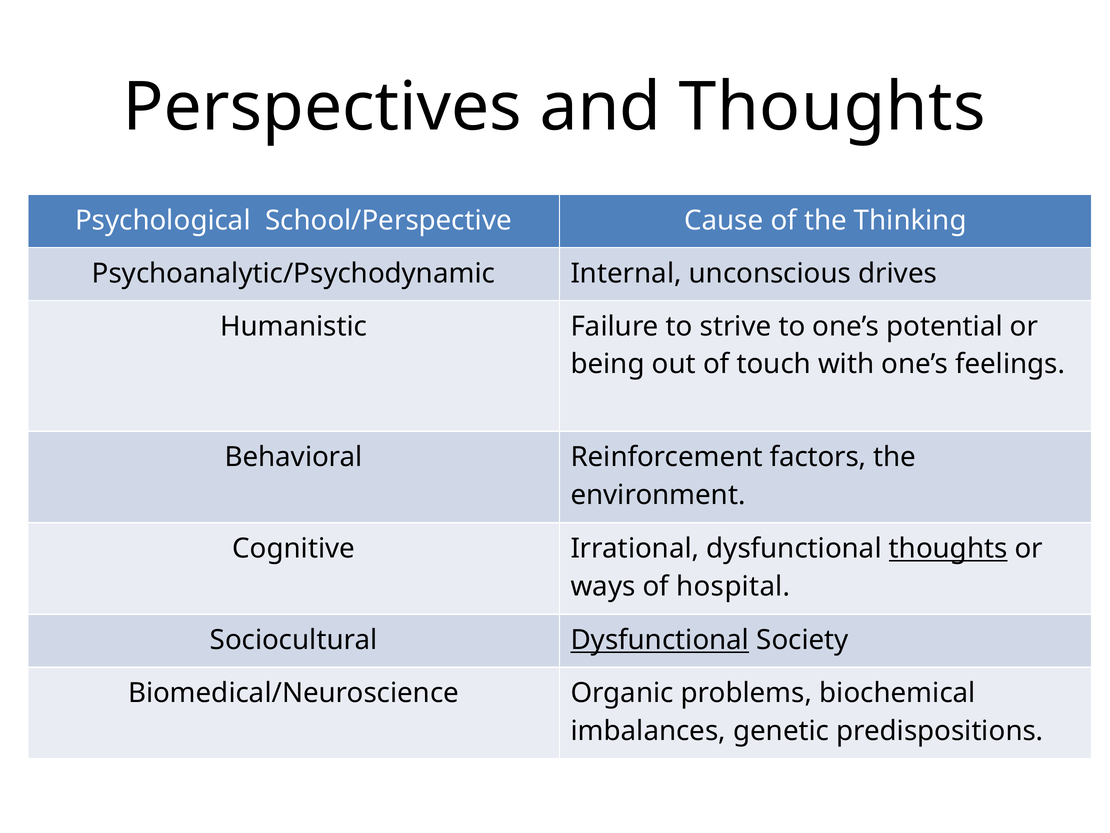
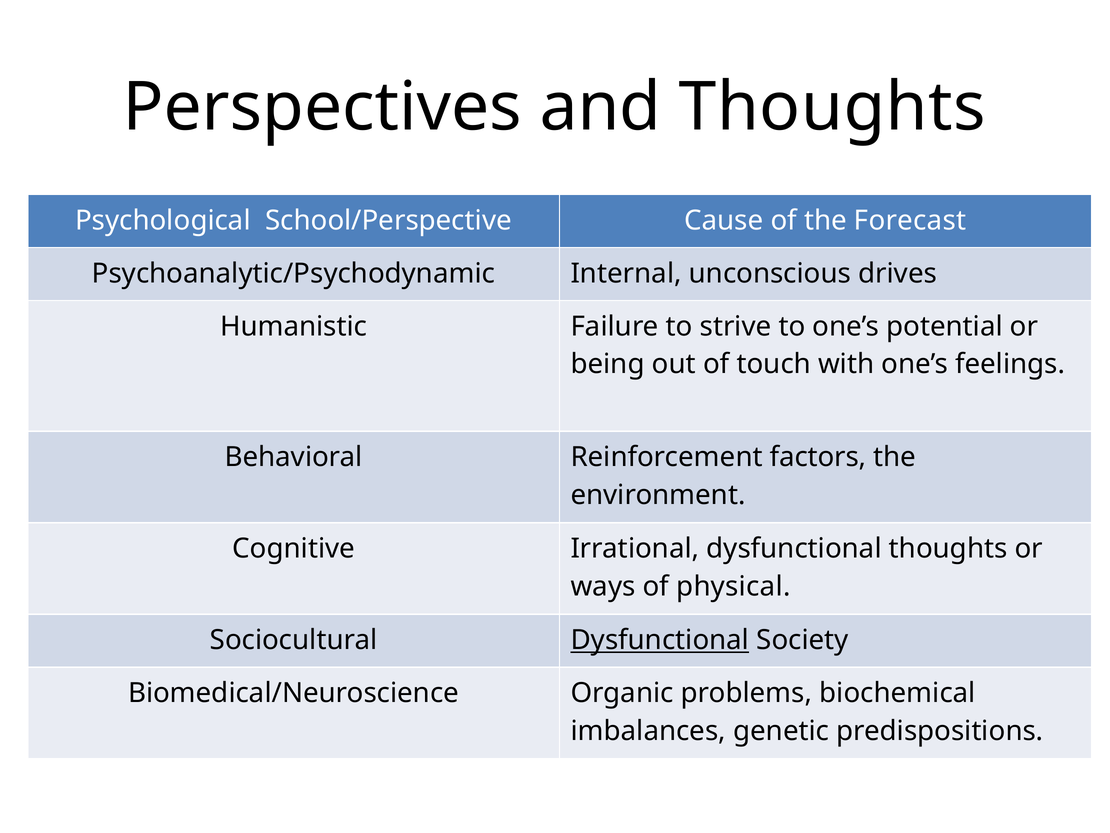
Thinking: Thinking -> Forecast (910, 220)
thoughts underline: present -> none (948, 548)
hospital: hospital -> physical (733, 586)
